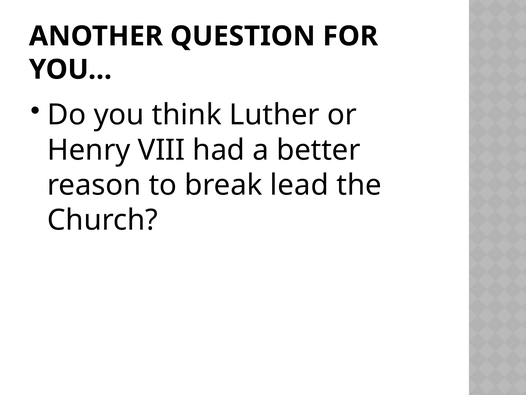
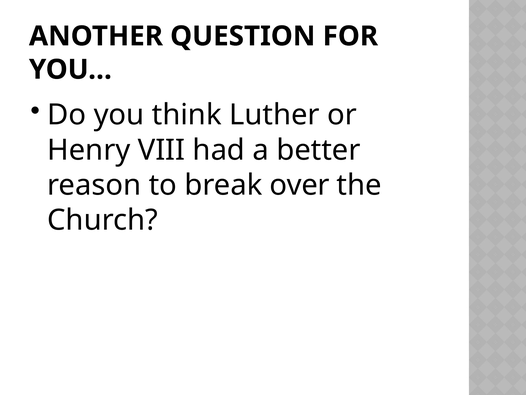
lead: lead -> over (300, 185)
